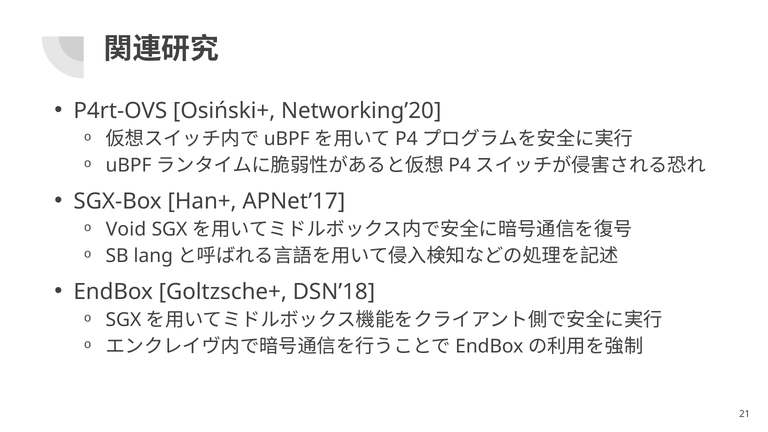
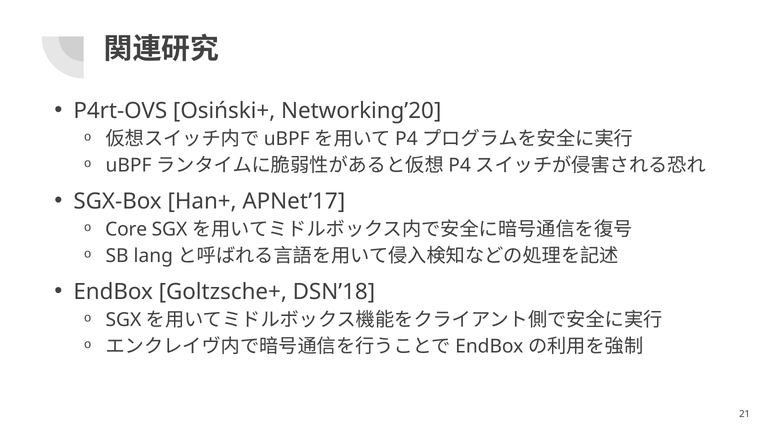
Void: Void -> Core (126, 229)
